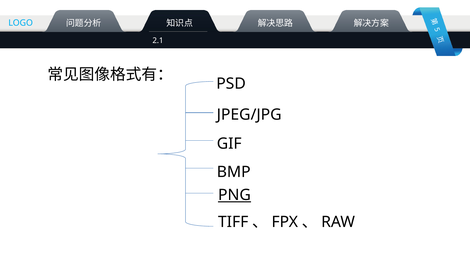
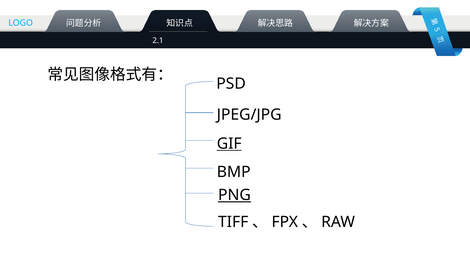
GIF underline: none -> present (229, 144)
